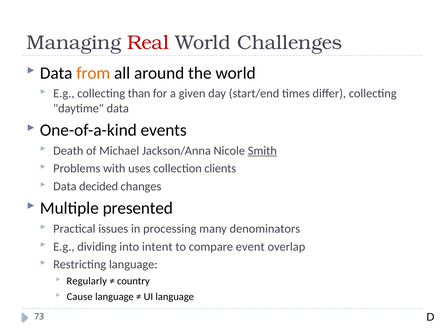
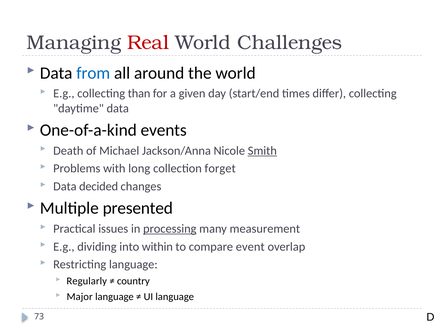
from colour: orange -> blue (93, 73)
uses: uses -> long (139, 169)
clients: clients -> forget (220, 169)
processing underline: none -> present (170, 229)
denominators: denominators -> measurement (265, 229)
intent: intent -> within (157, 247)
Cause: Cause -> Major (80, 297)
